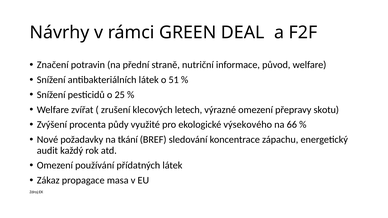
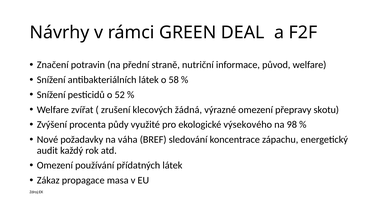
51: 51 -> 58 (174, 80)
25: 25 -> 52 (120, 95)
letech: letech -> žádná (188, 110)
66: 66 -> 98 (292, 125)
tkání: tkání -> váha (128, 140)
